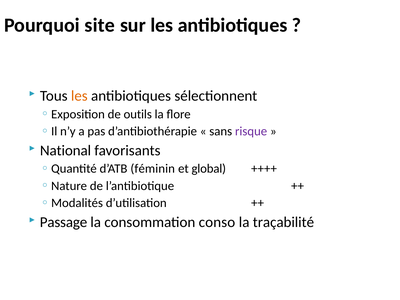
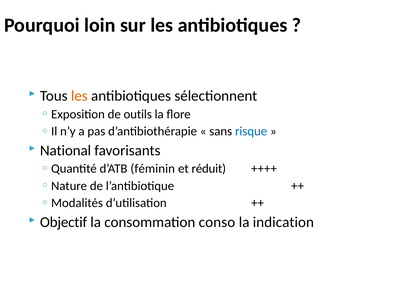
site: site -> loin (100, 25)
risque colour: purple -> blue (251, 131)
global: global -> réduit (209, 169)
Passage: Passage -> Objectif (64, 222)
traçabilité: traçabilité -> indication (283, 222)
